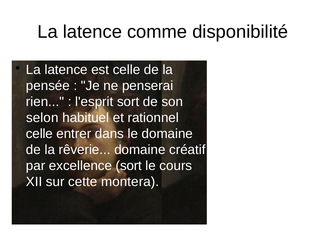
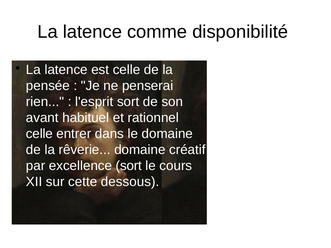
selon: selon -> avant (42, 118)
montera: montera -> dessous (130, 182)
